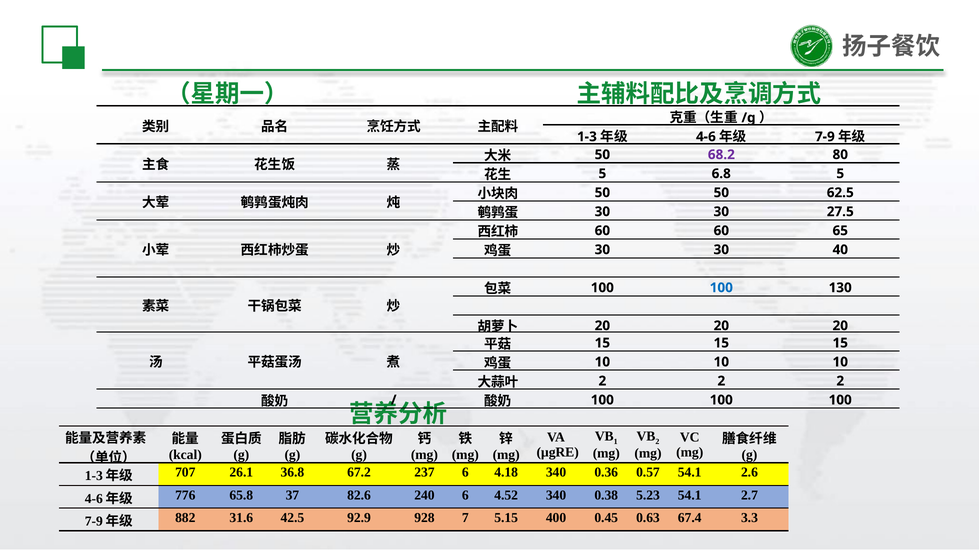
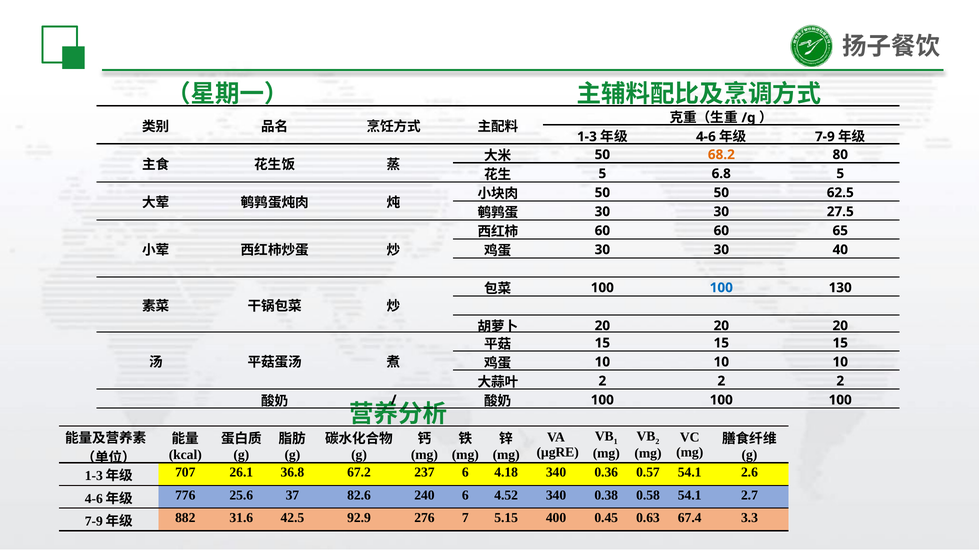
68.2 colour: purple -> orange (721, 155)
65.8: 65.8 -> 25.6 (241, 495)
5.23: 5.23 -> 0.58 (648, 495)
928: 928 -> 276 (424, 517)
